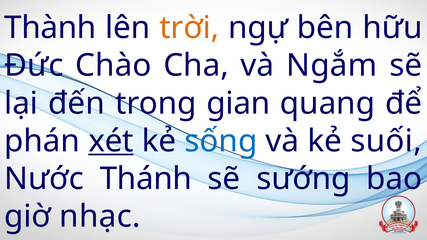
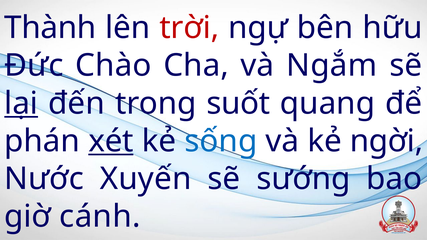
trời colour: orange -> red (189, 28)
lại underline: none -> present (21, 103)
gian: gian -> suốt (238, 103)
suối: suối -> ngời (386, 141)
Thánh: Thánh -> Xuyến (146, 179)
nhạc: nhạc -> cánh (100, 217)
